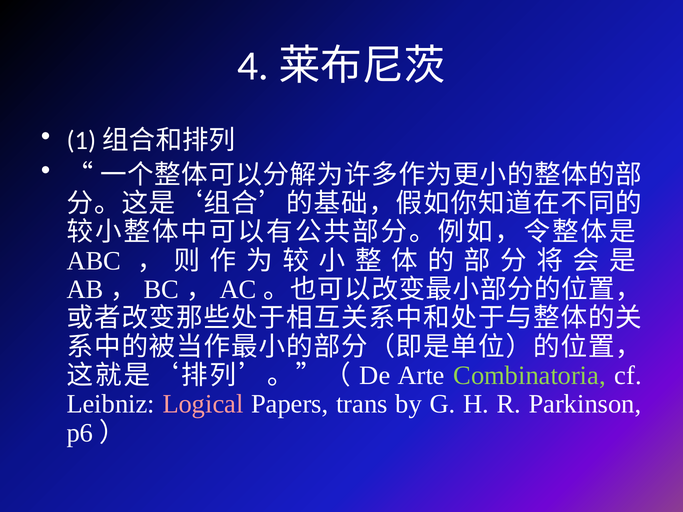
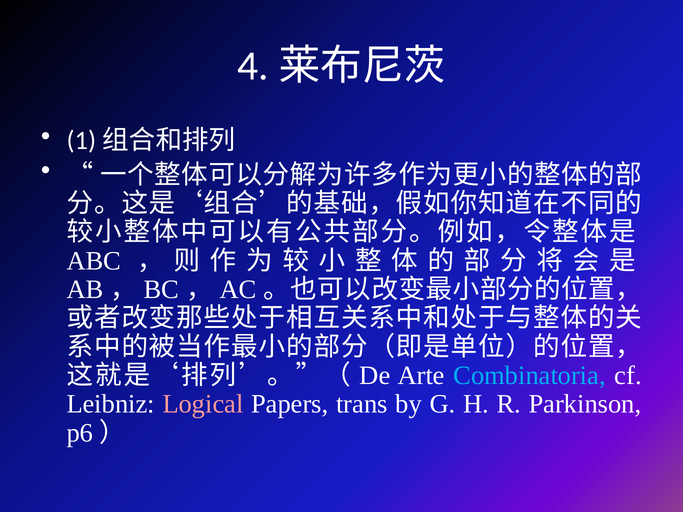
Combinatoria colour: light green -> light blue (530, 376)
